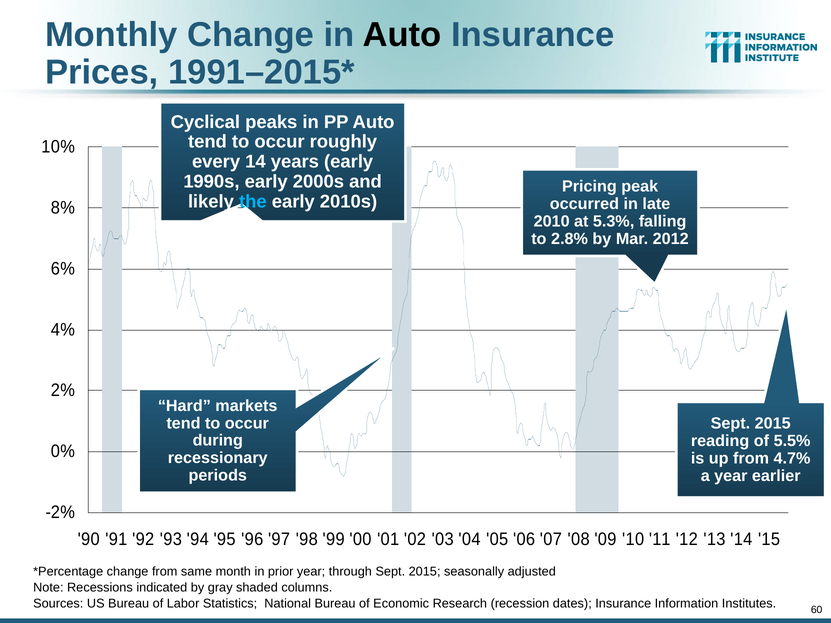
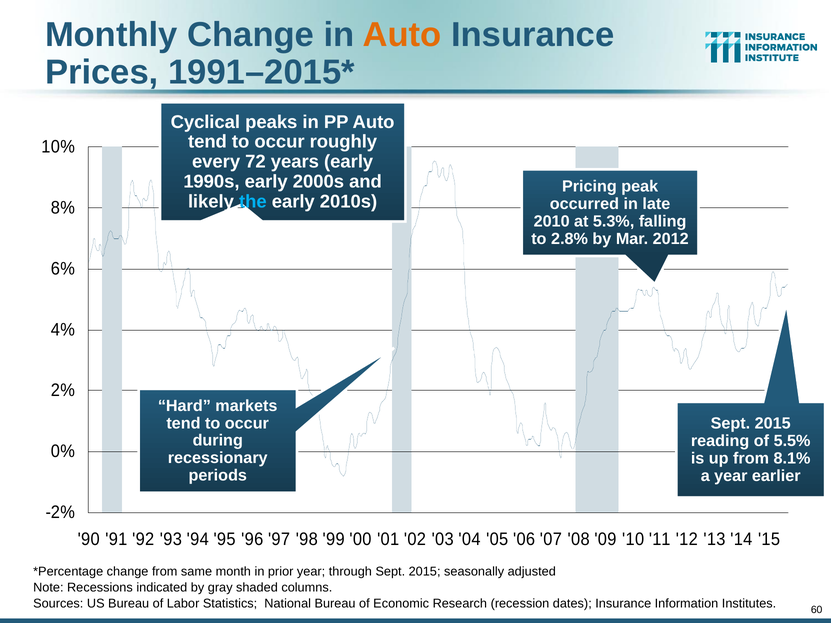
Auto colour: black -> orange (402, 35)
every 14: 14 -> 72 (255, 162)
4.7%: 4.7% -> 8.1% (792, 459)
